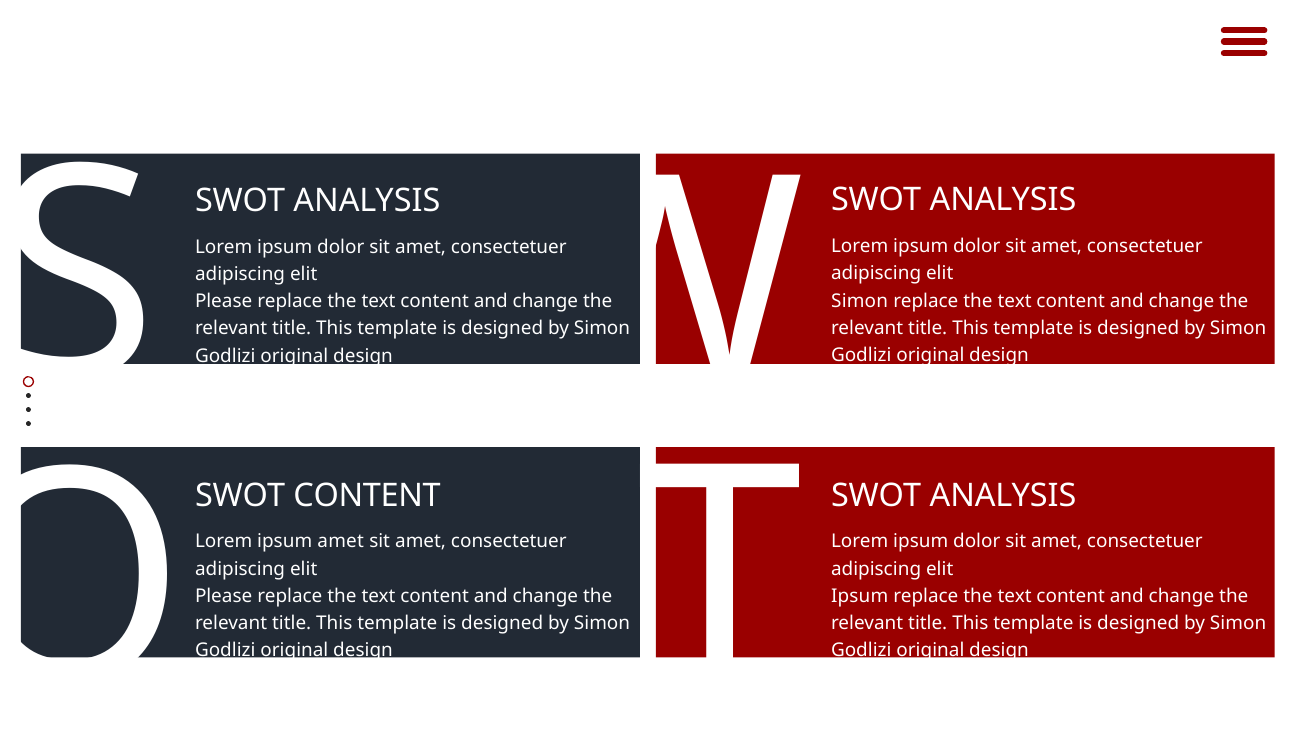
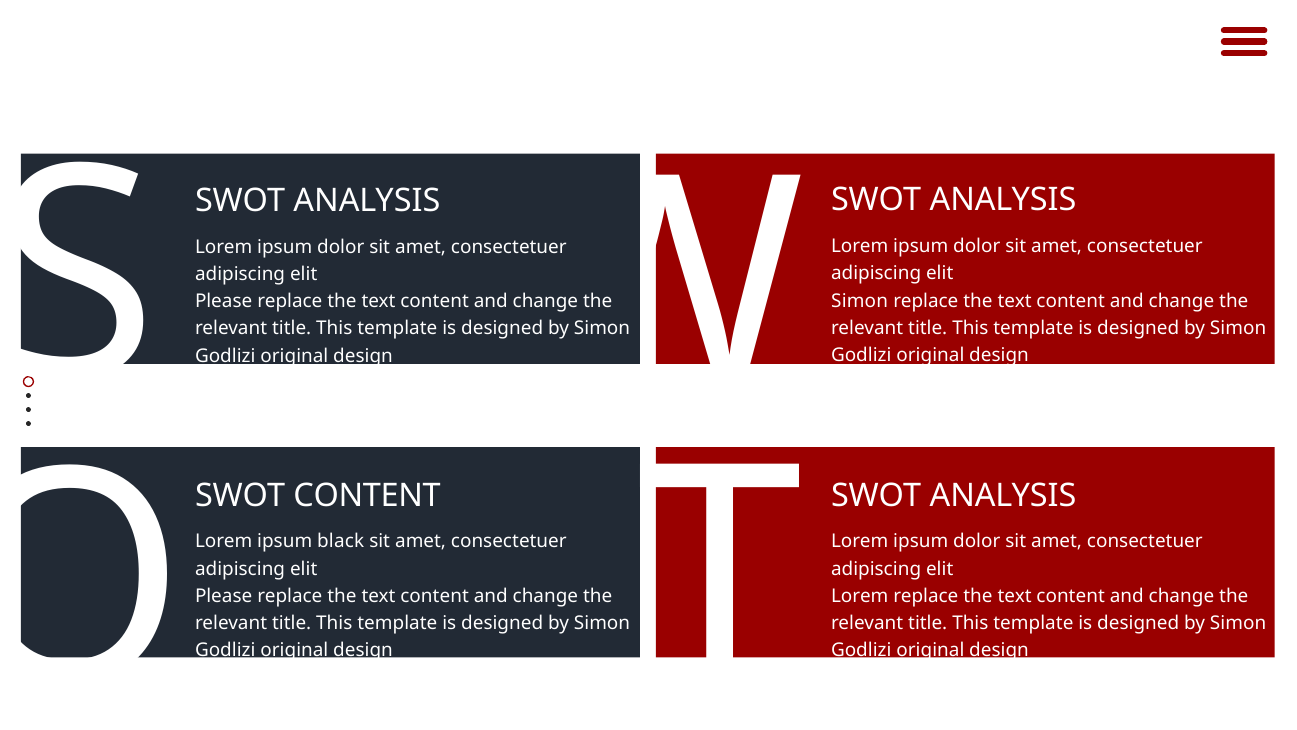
ipsum amet: amet -> black (341, 541)
Ipsum: Ipsum -> Lorem (860, 596)
